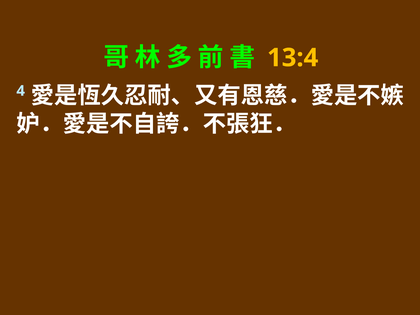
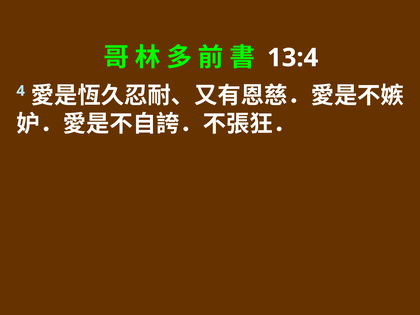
13:4 colour: yellow -> white (293, 58)
